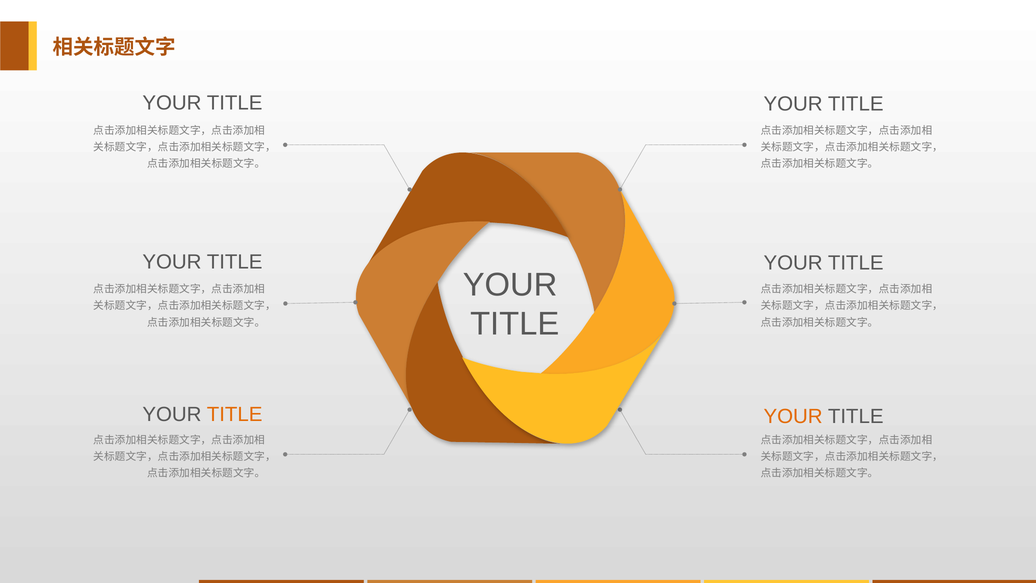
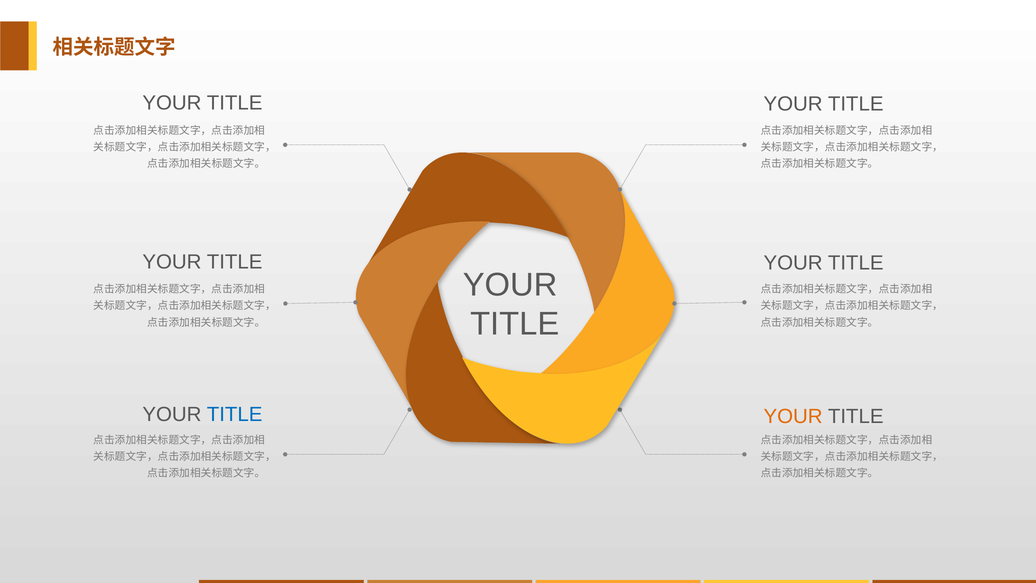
TITLE colour: orange -> blue (235, 414)
